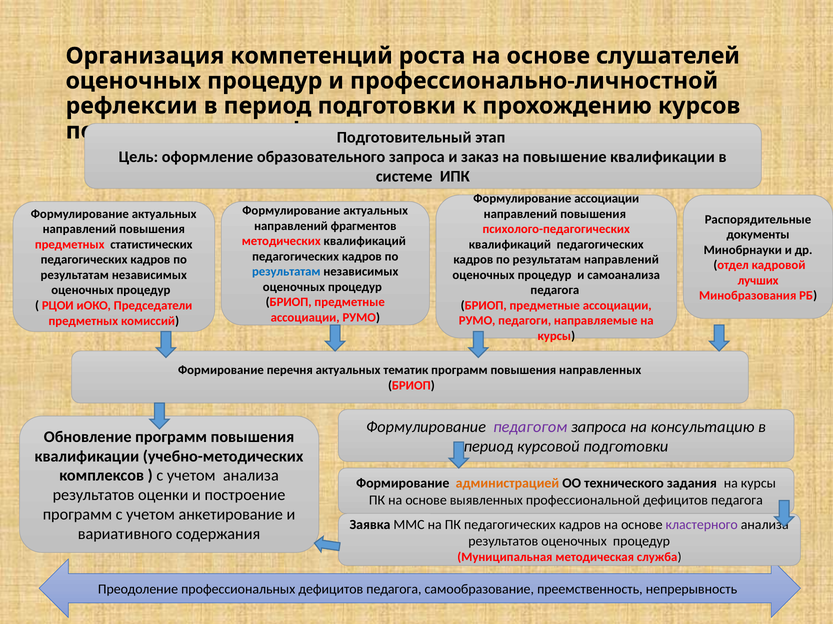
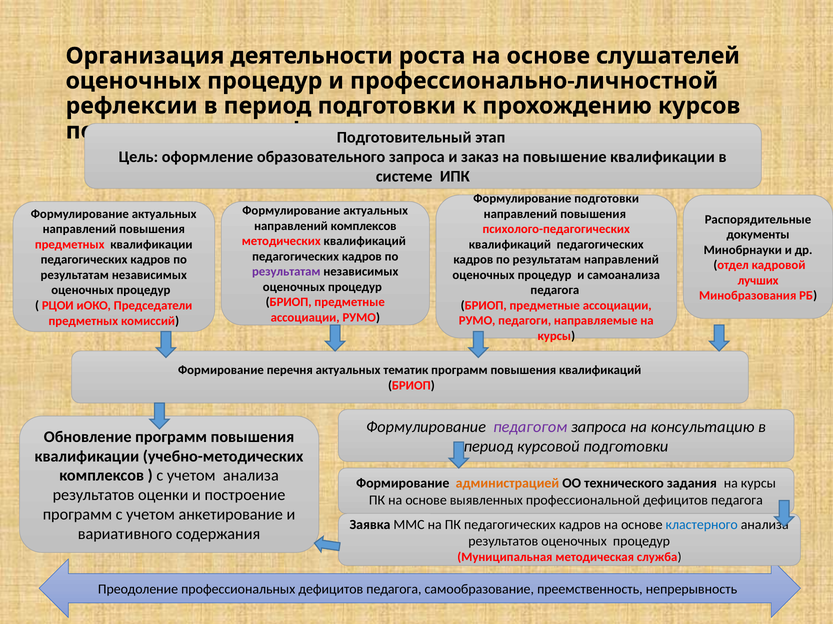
компетенций: компетенций -> деятельности (312, 56)
Формулирование ассоциации: ассоциации -> подготовки (607, 199)
направлений фрагментов: фрагментов -> комплексов (364, 226)
предметных статистических: статистических -> квалификации (151, 245)
результатам colour: blue -> purple (286, 272)
повышения направленных: направленных -> квалификаций (600, 371)
кластерного colour: purple -> blue (702, 525)
